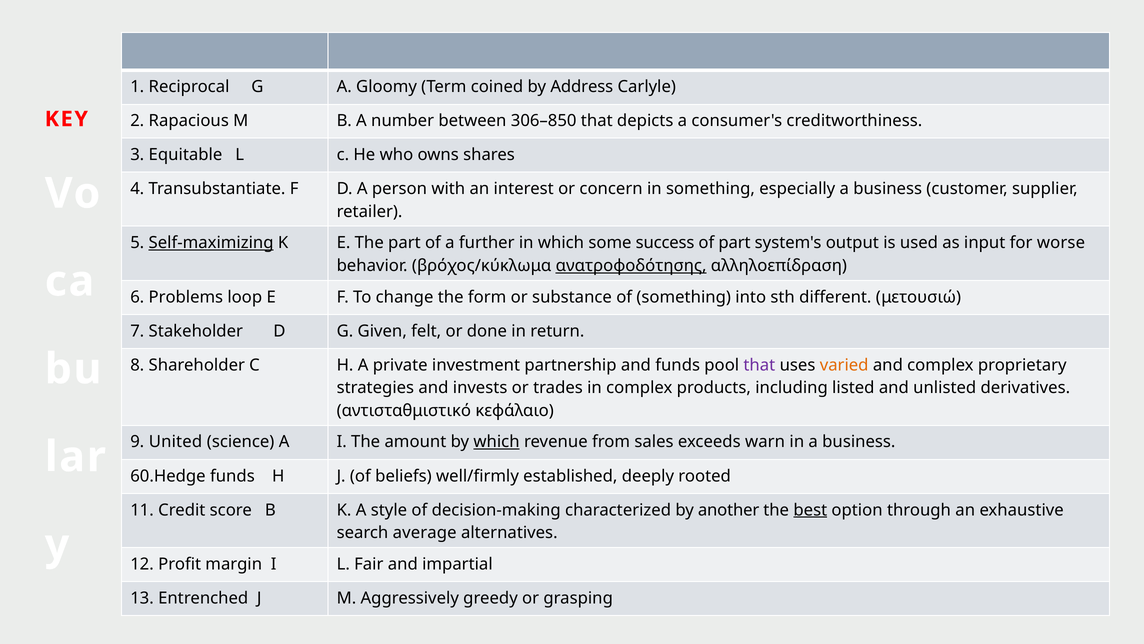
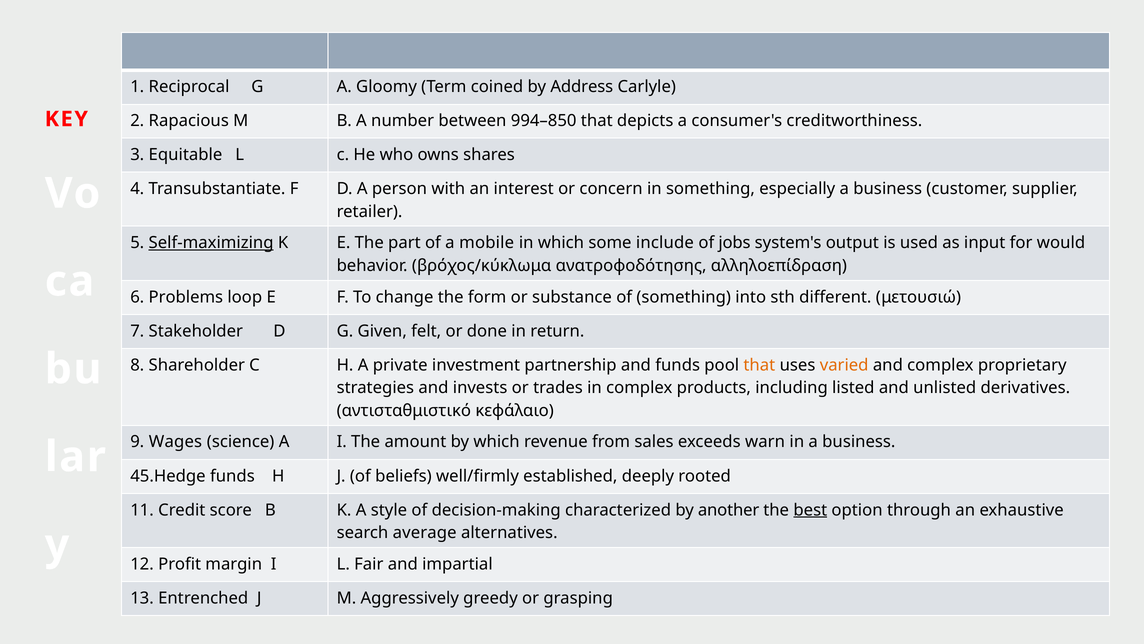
306–850: 306–850 -> 994–850 (544, 121)
further: further -> mobile (487, 243)
success: success -> include (665, 243)
of part: part -> jobs (735, 243)
worse: worse -> would (1061, 243)
ανατροφοδότησης underline: present -> none (631, 265)
that colour: purple -> orange (759, 365)
United: United -> Wages (175, 442)
which underline: present -> none (496, 442)
60.Hedge: 60.Hedge -> 45.Hedge (168, 476)
